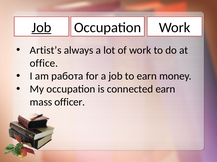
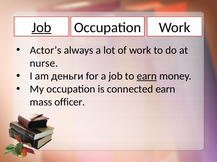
Artist’s: Artist’s -> Actor’s (46, 50)
office: office -> nurse (44, 63)
работа: работа -> деньги (67, 76)
earn underline: none -> present (147, 76)
